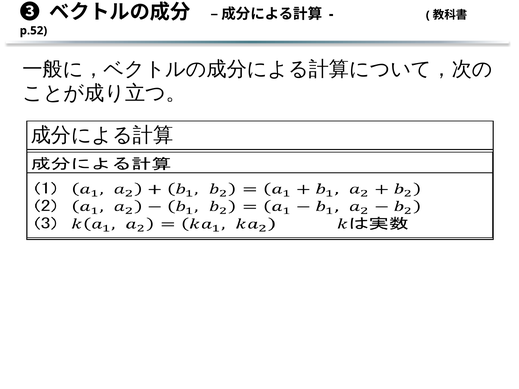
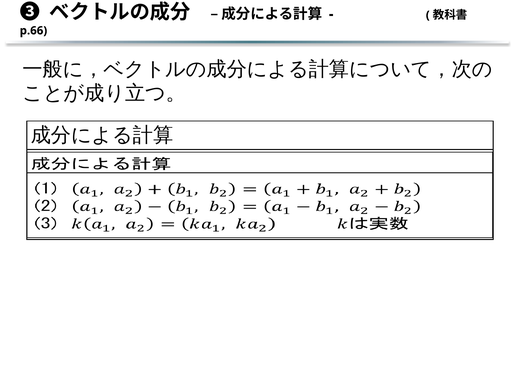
p.52: p.52 -> p.66 (33, 31)
